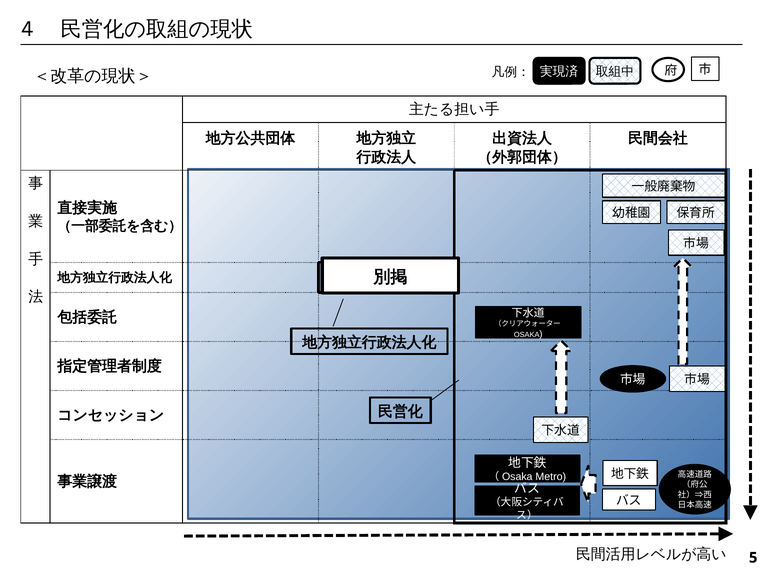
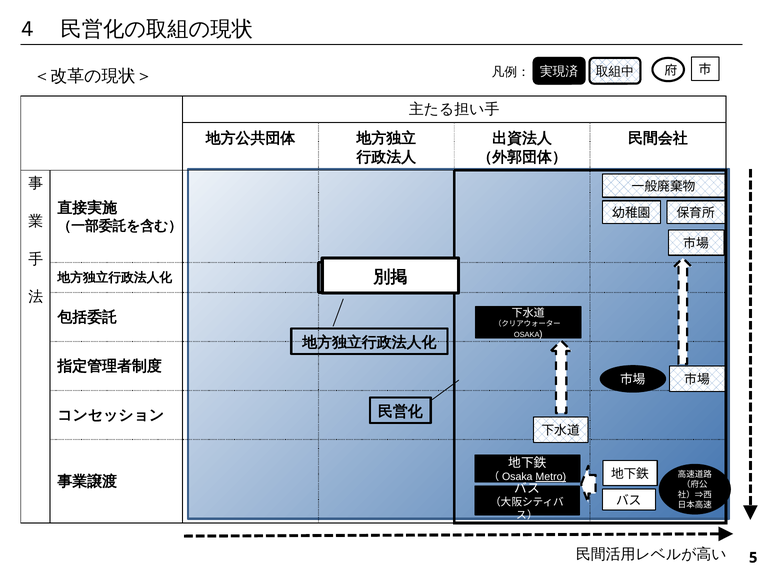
Metro underline: none -> present (551, 477)
